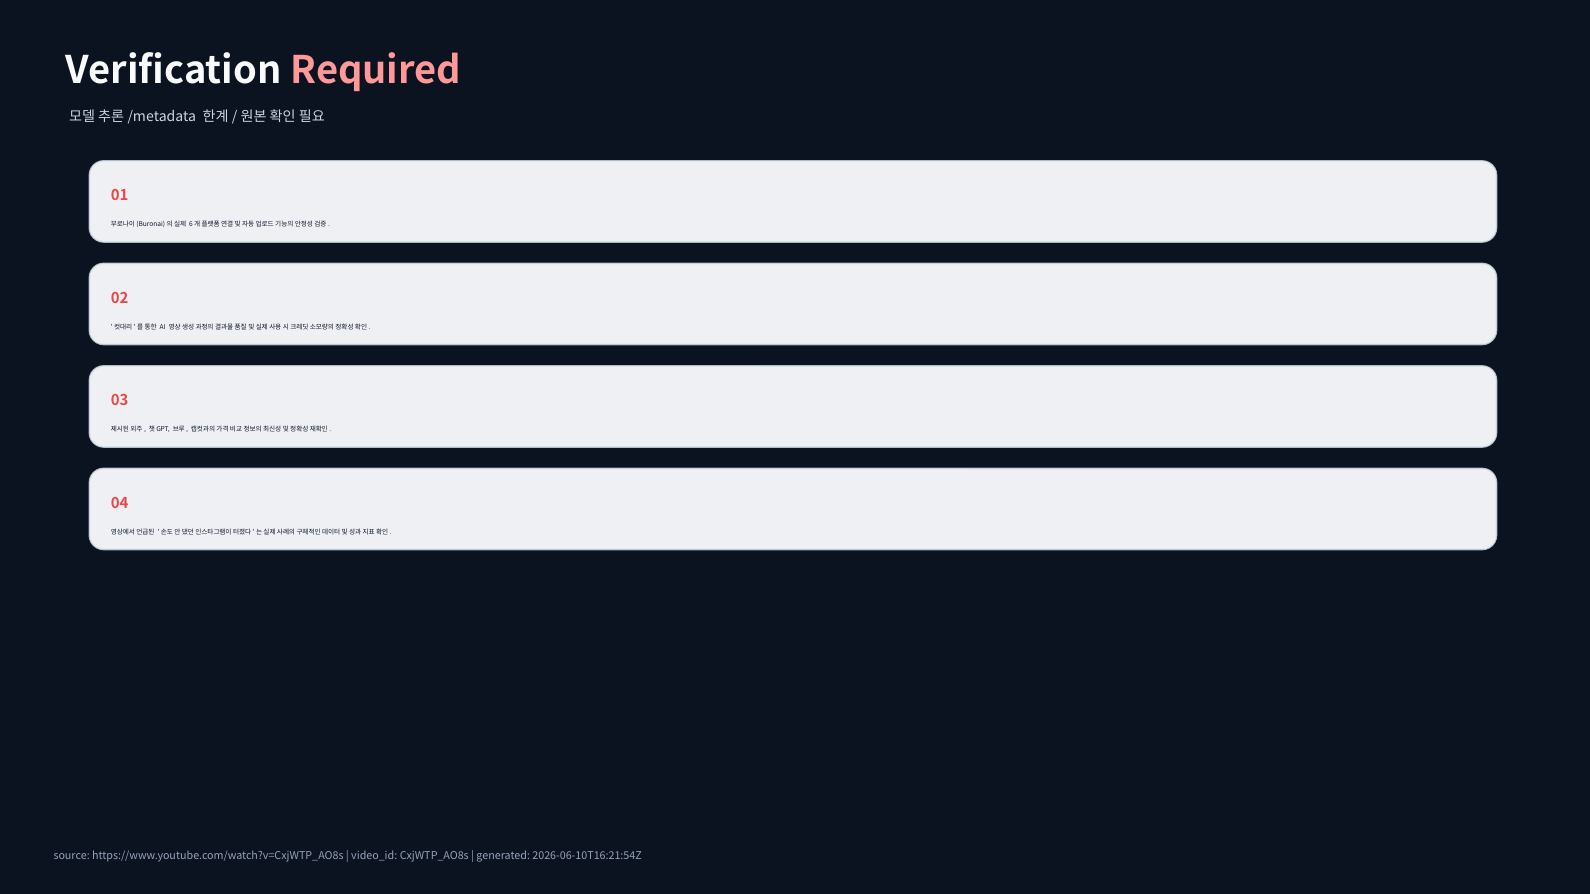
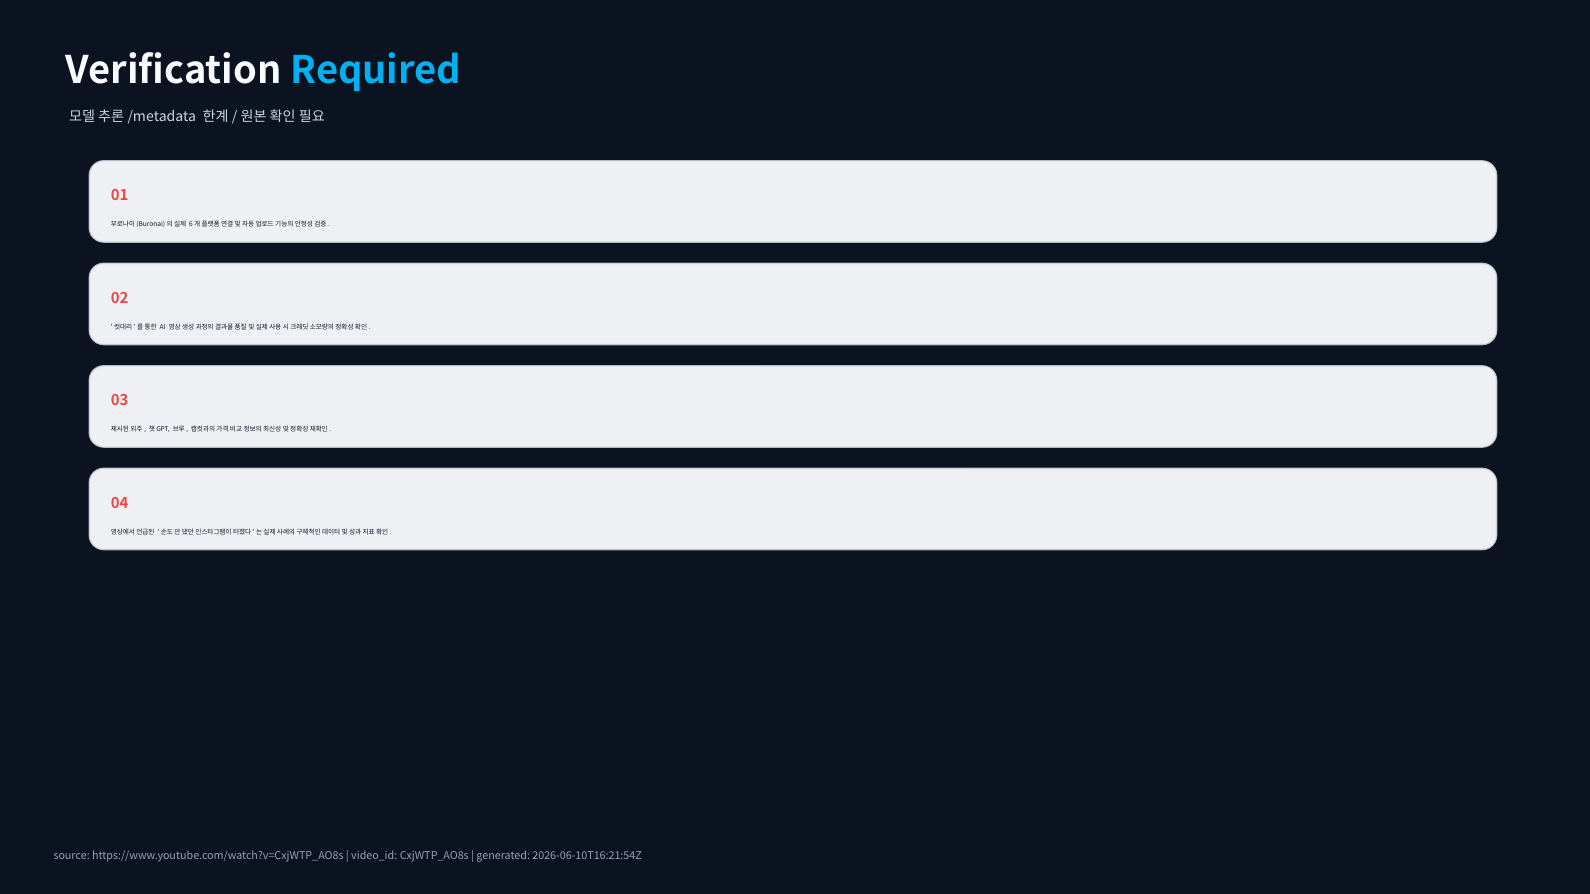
Required colour: pink -> light blue (376, 71)
